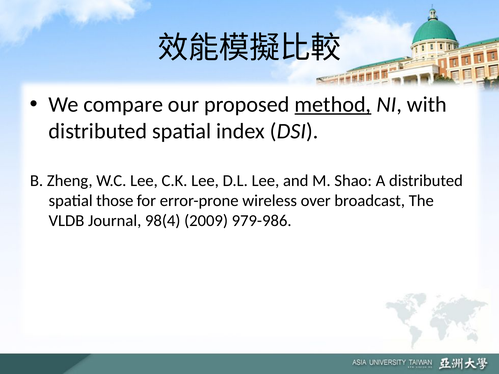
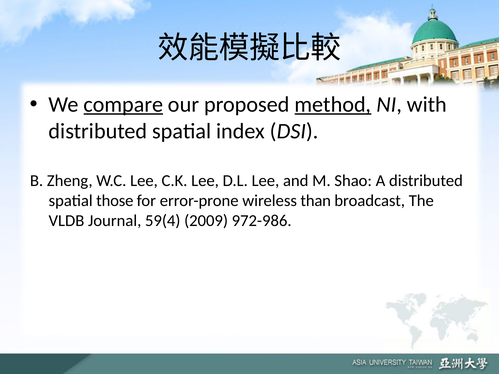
compare underline: none -> present (123, 105)
over: over -> than (316, 201)
98(4: 98(4 -> 59(4 (163, 221)
979-986: 979-986 -> 972-986 (262, 221)
